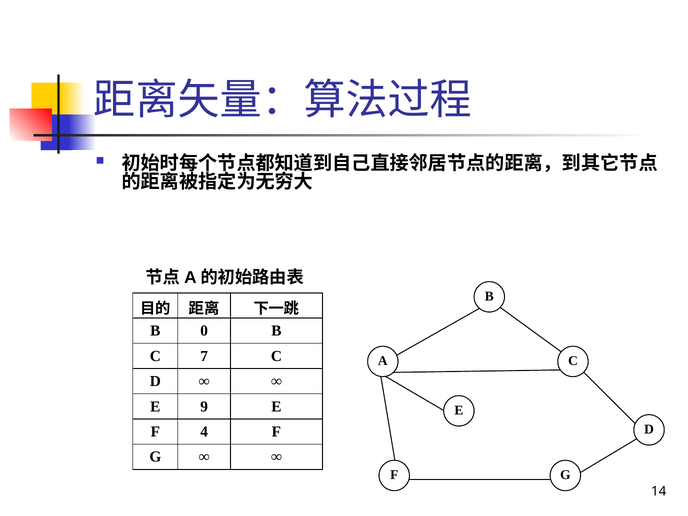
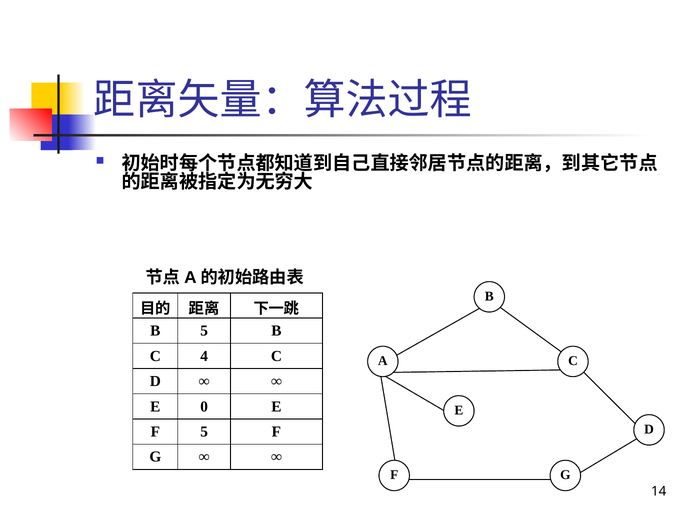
B 0: 0 -> 5 (204, 331)
7: 7 -> 4 (204, 356)
9: 9 -> 0 (204, 406)
F 4: 4 -> 5 (204, 432)
